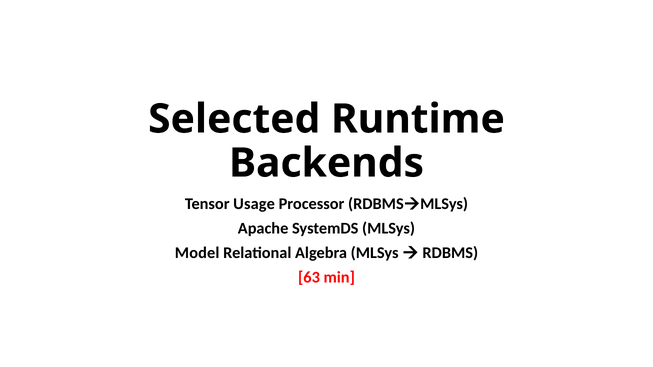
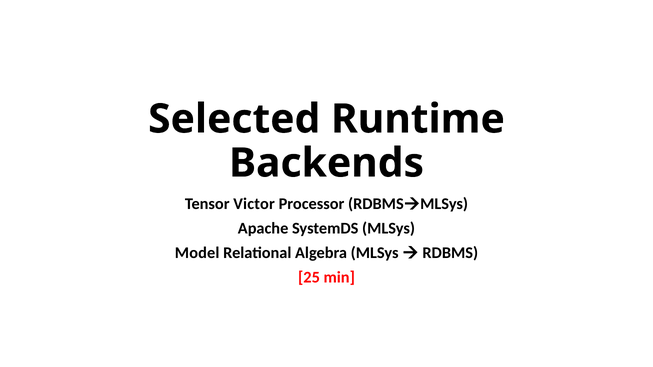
Usage: Usage -> Victor (254, 204)
63: 63 -> 25 (309, 277)
